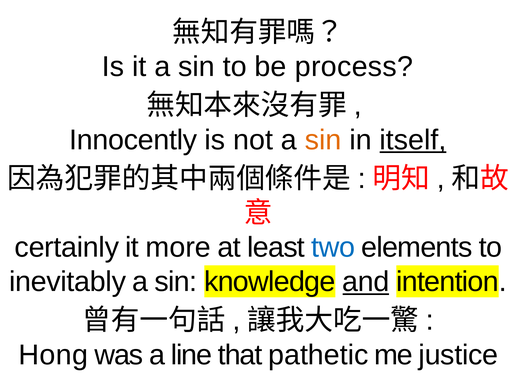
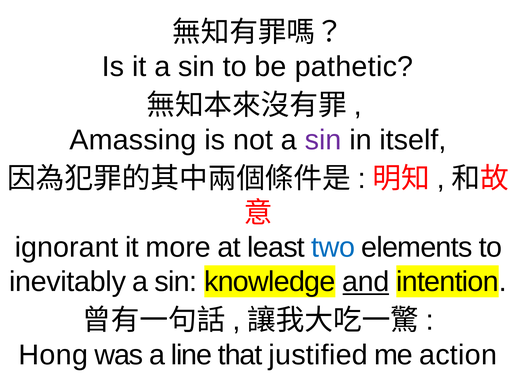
process: process -> pathetic (354, 67)
Innocently: Innocently -> Amassing (133, 140)
sin colour: orange -> purple (323, 140)
itself underline: present -> none (413, 140)
certainly: certainly -> ignorant (67, 247)
pathetic: pathetic -> justified (318, 355)
justice: justice -> action (458, 355)
